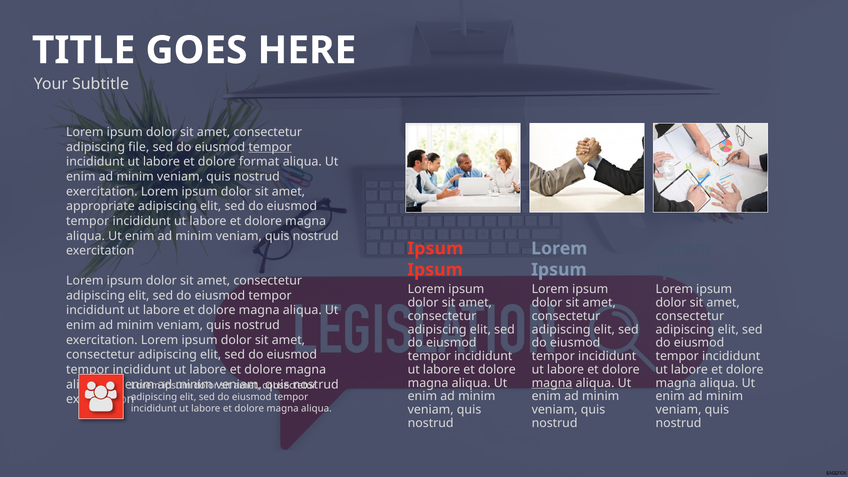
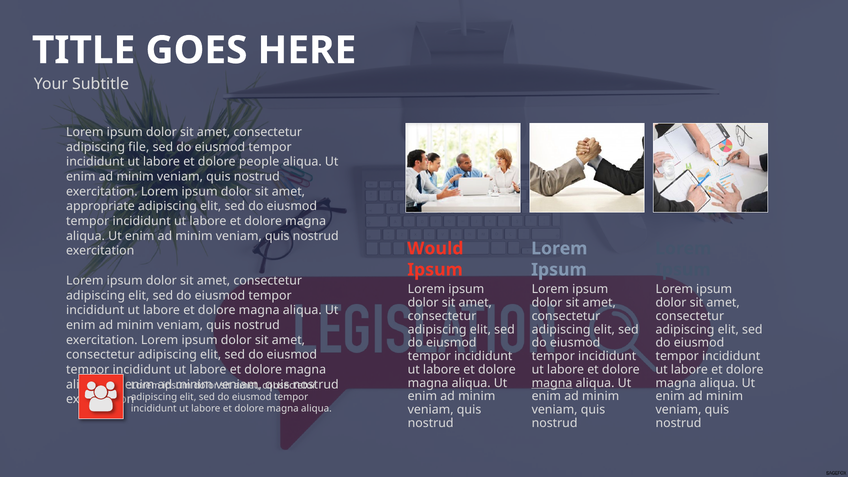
tempor underline: present -> none (270, 147)
format: format -> people (259, 162)
Ipsum: Ipsum -> Would (435, 248)
